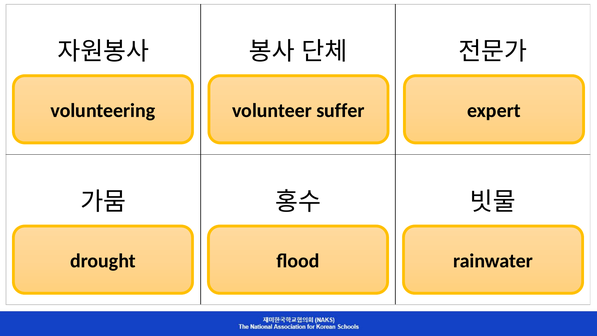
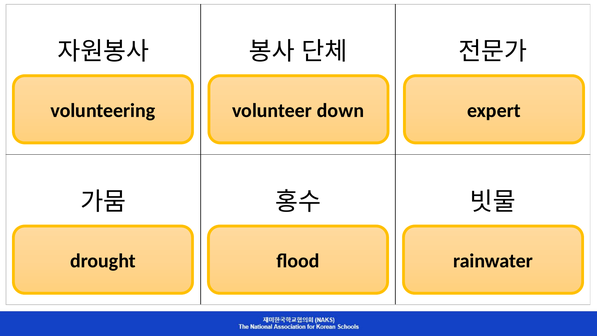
suffer: suffer -> down (340, 111)
